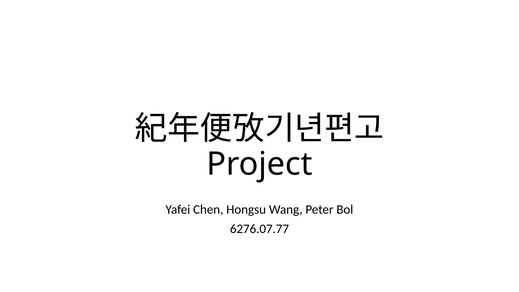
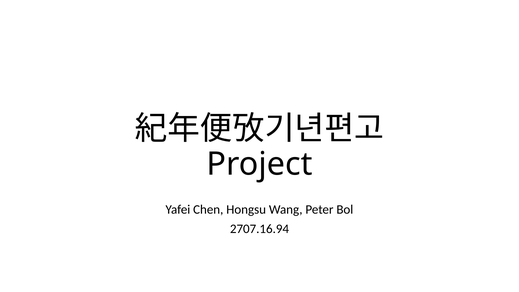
6276.07.77: 6276.07.77 -> 2707.16.94 (259, 229)
